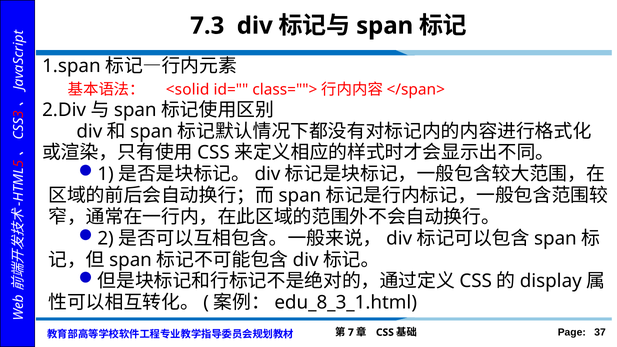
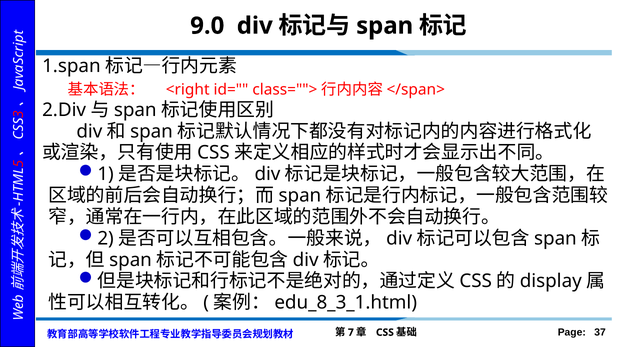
7.3: 7.3 -> 9.0 (207, 26)
<solid: <solid -> <right (188, 90)
